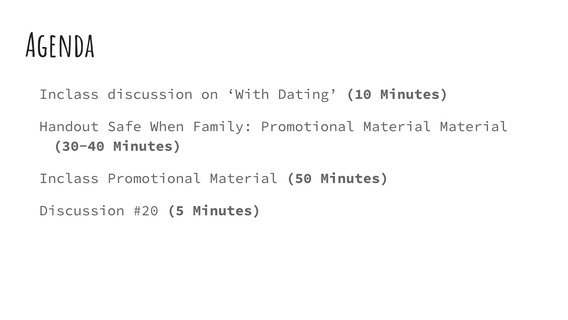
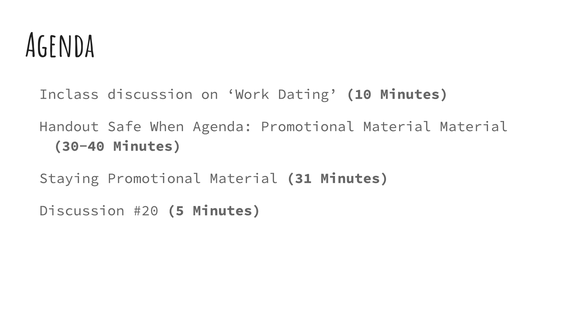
With: With -> Work (248, 94)
When Family: Family -> Agenda (222, 126)
Inclass: Inclass -> Staying (69, 178)
50: 50 -> 31 (299, 178)
